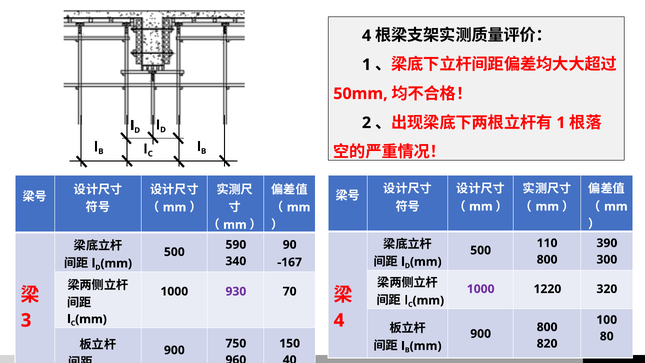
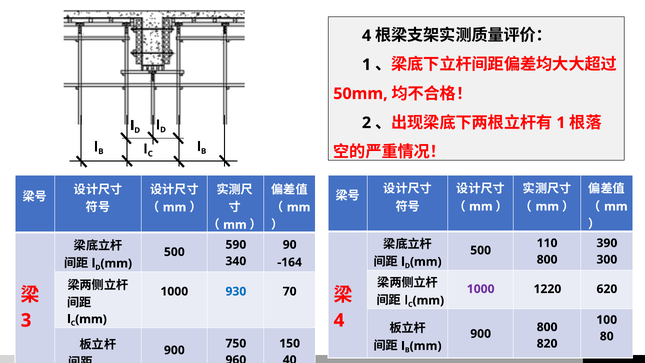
-167: -167 -> -164 (290, 262)
320: 320 -> 620 (607, 289)
930 colour: purple -> blue (236, 291)
